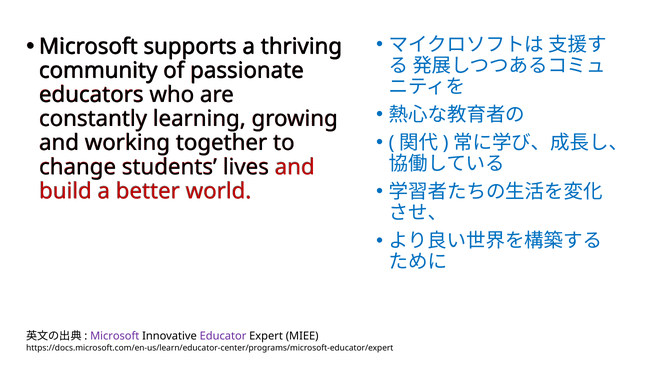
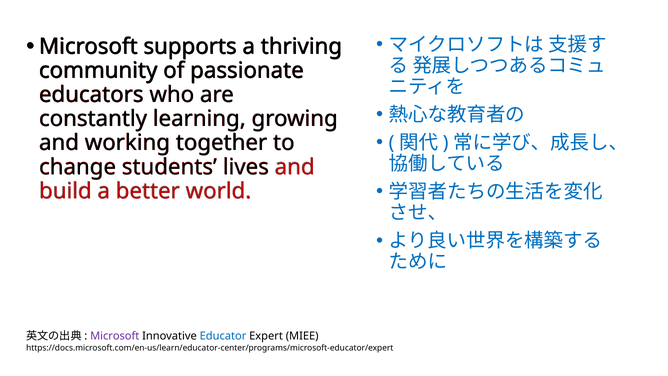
Educator colour: purple -> blue (223, 336)
